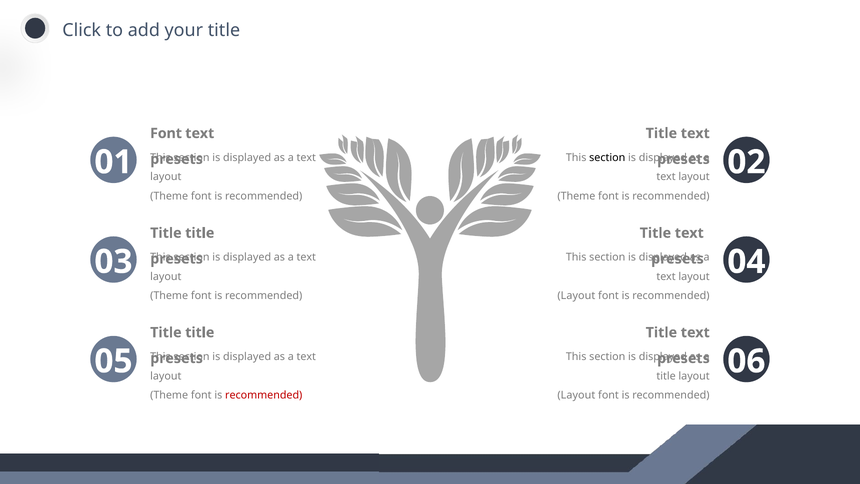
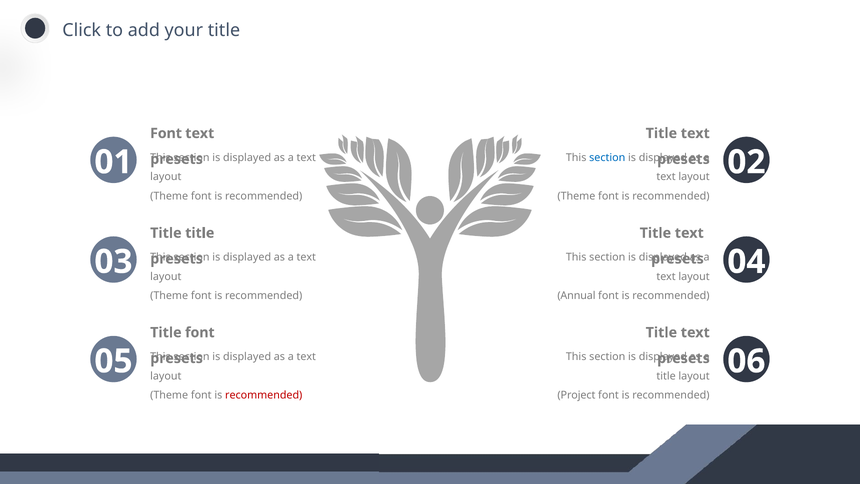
section colour: black -> blue (607, 157)
Layout: Layout -> Annual (576, 296)
title: title -> font (200, 332)
Layout: Layout -> Project (576, 395)
